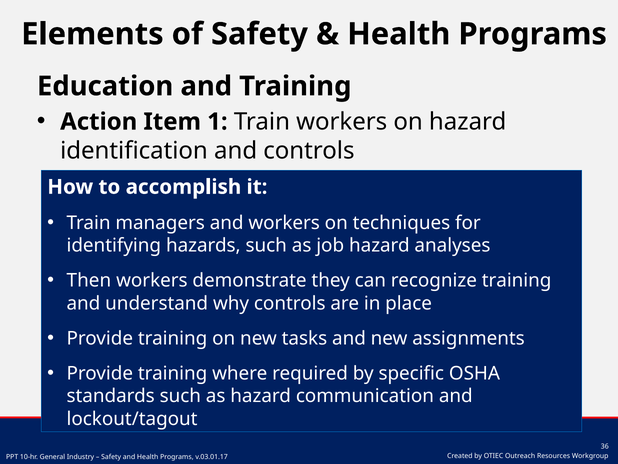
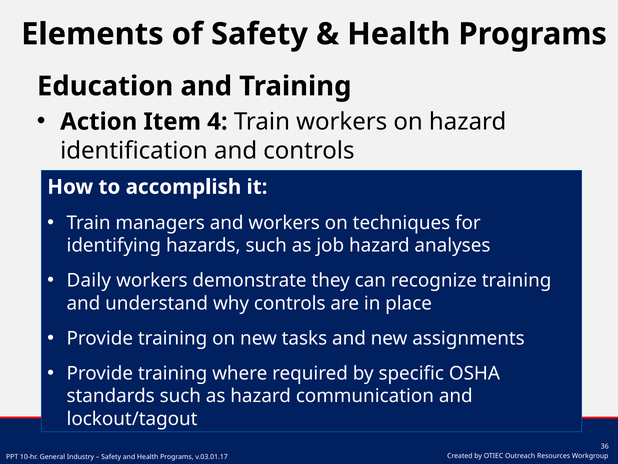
1: 1 -> 4 (217, 122)
Then: Then -> Daily (89, 280)
